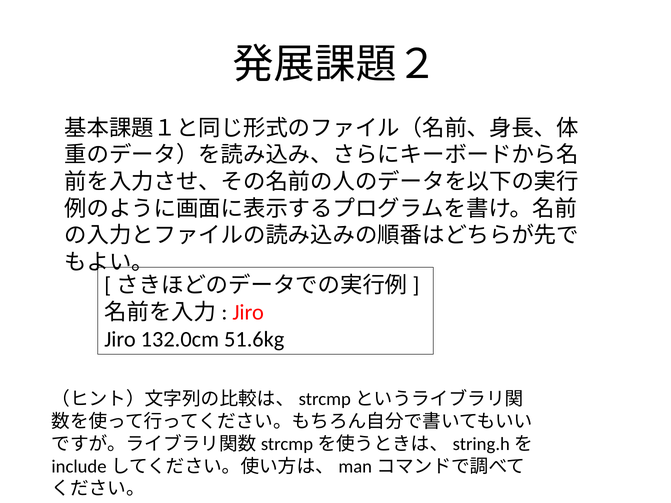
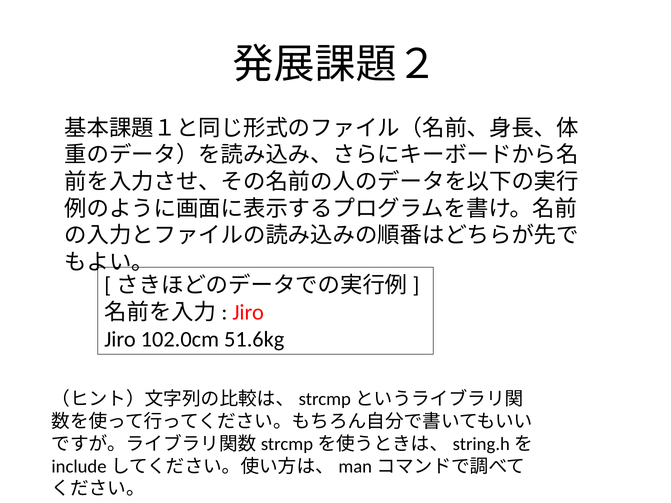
132.0cm: 132.0cm -> 102.0cm (180, 339)
